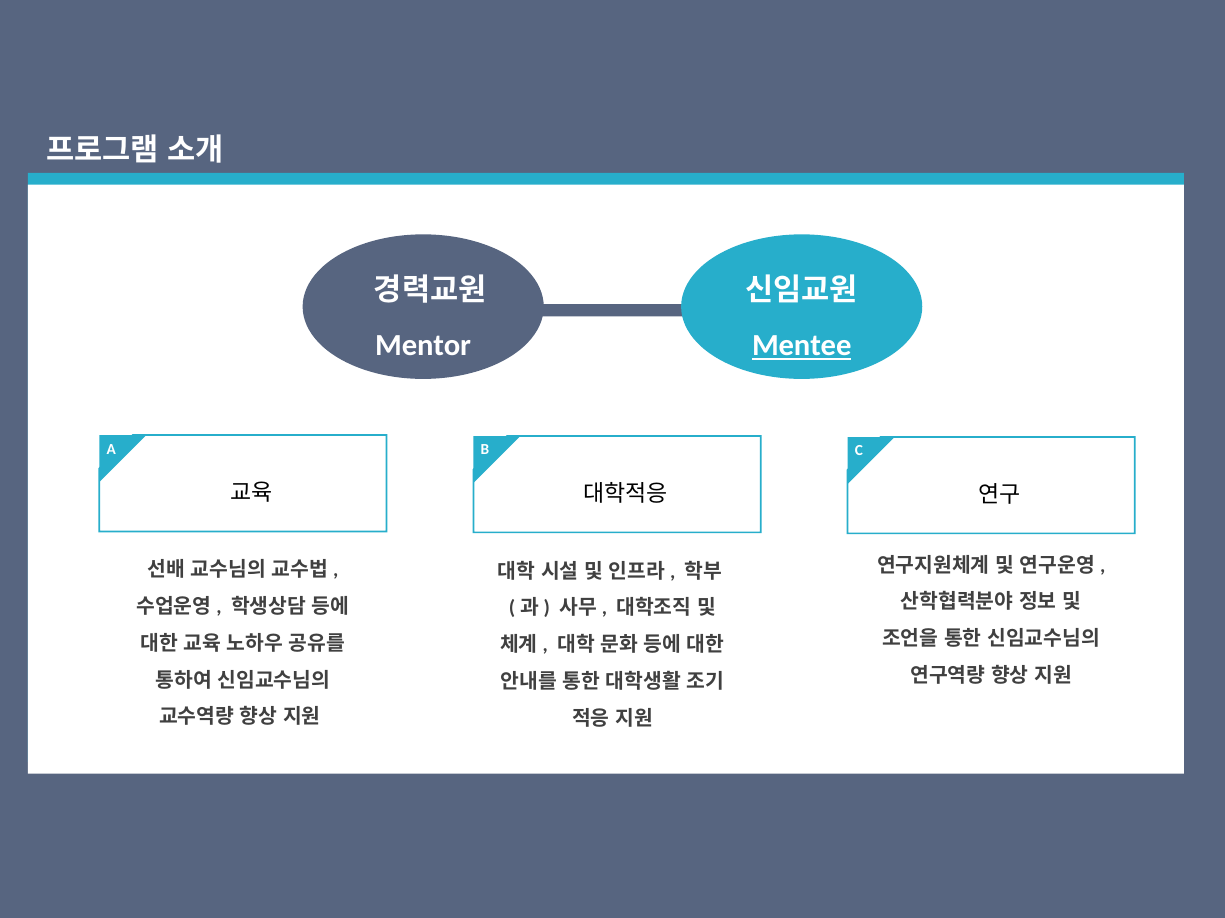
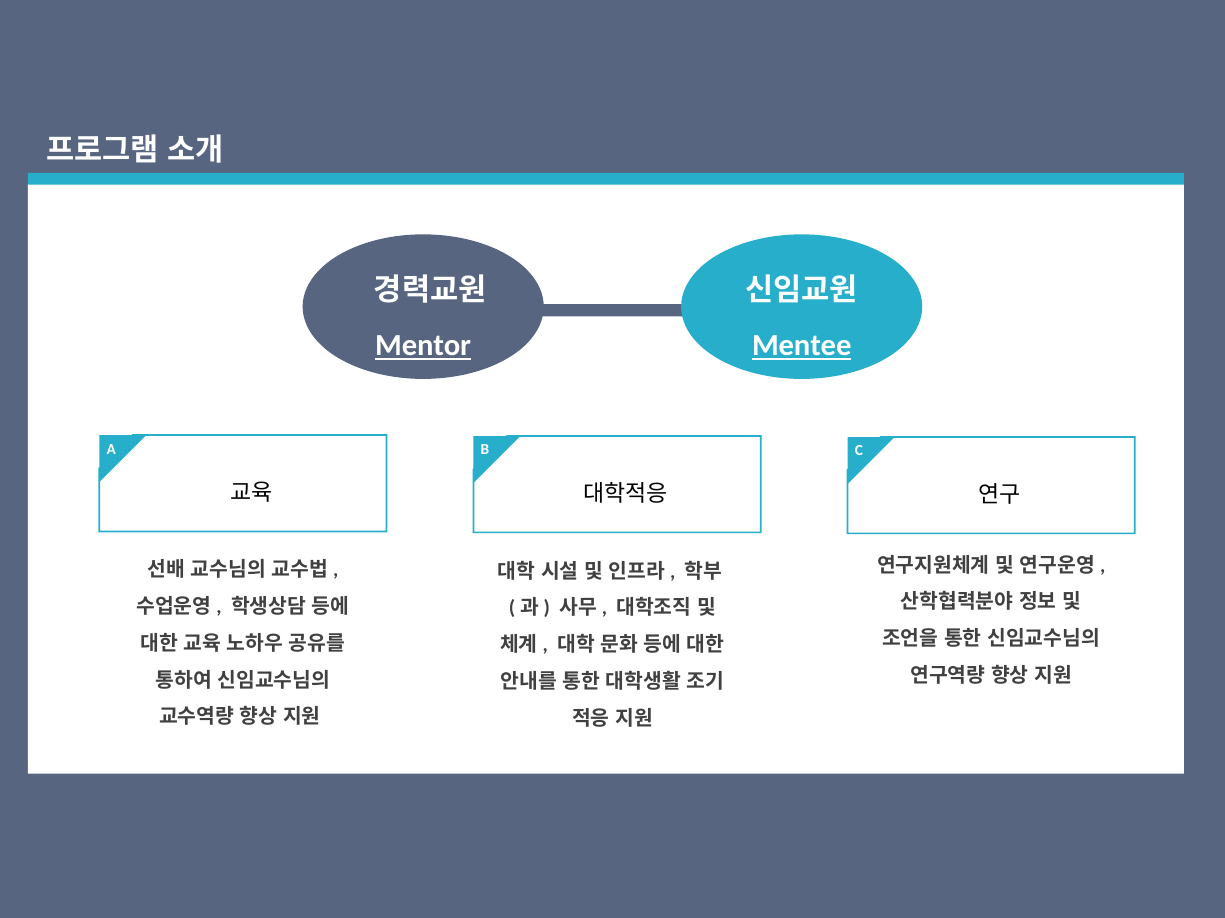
Mentor underline: none -> present (423, 346)
